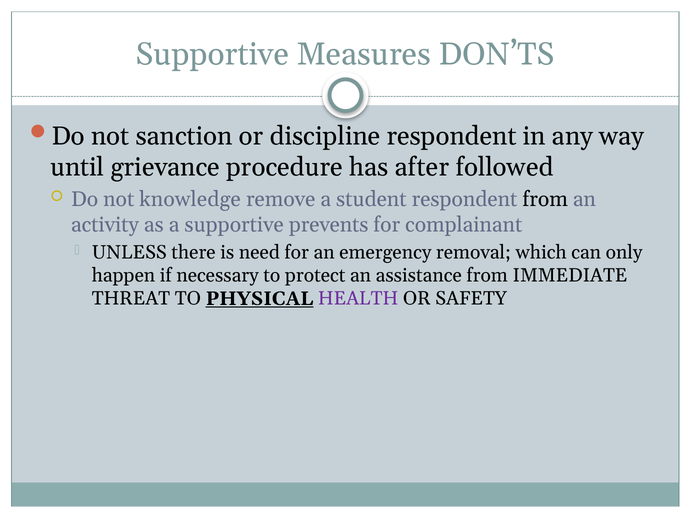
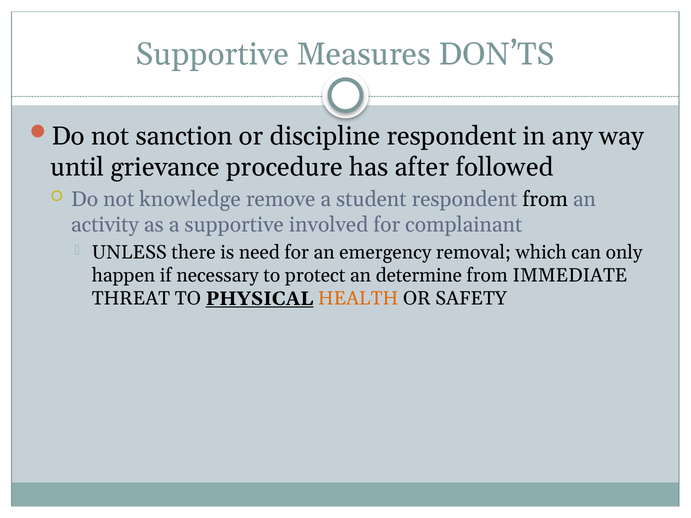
prevents: prevents -> involved (329, 225)
assistance: assistance -> determine (419, 276)
HEALTH colour: purple -> orange (358, 299)
